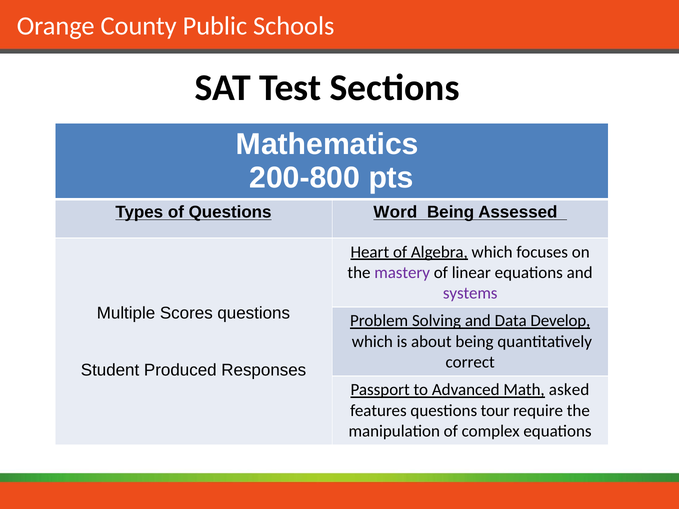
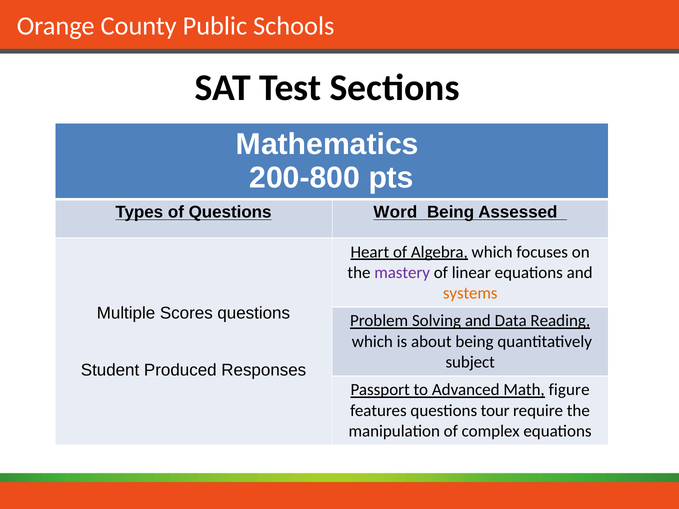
systems colour: purple -> orange (470, 294)
Develop: Develop -> Reading (560, 321)
correct: correct -> subject (470, 362)
asked: asked -> figure (569, 390)
